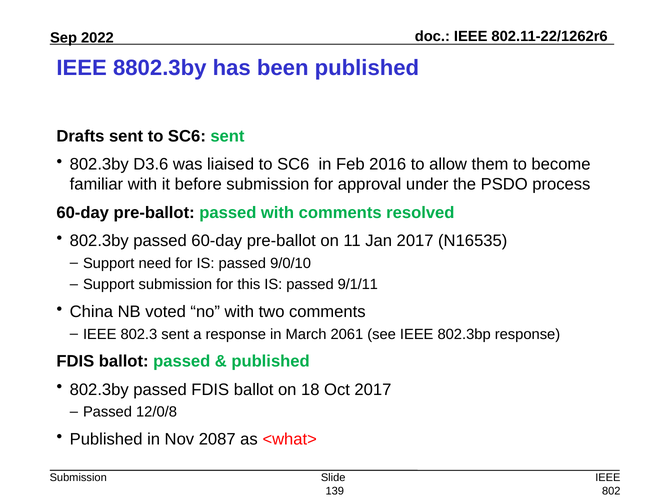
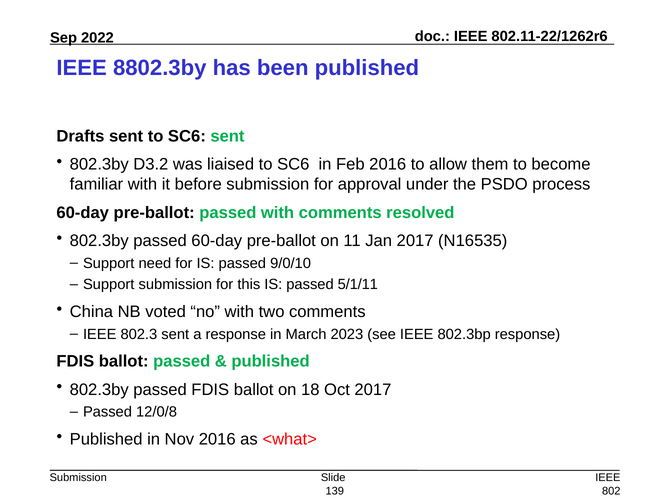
D3.6: D3.6 -> D3.2 (151, 164)
9/1/11: 9/1/11 -> 5/1/11 (358, 285)
2061: 2061 -> 2023 (347, 334)
Nov 2087: 2087 -> 2016 (217, 439)
